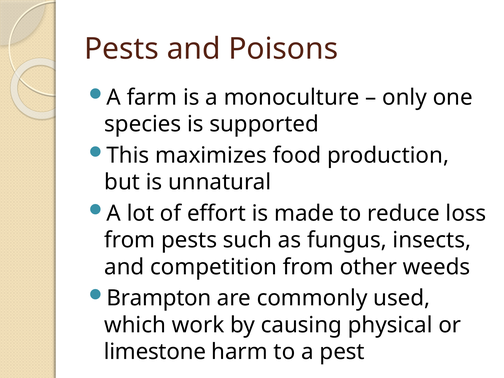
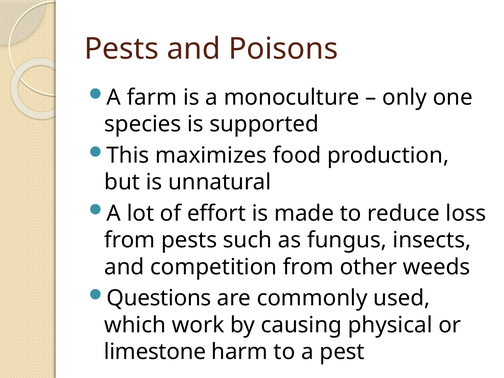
Brampton: Brampton -> Questions (159, 298)
